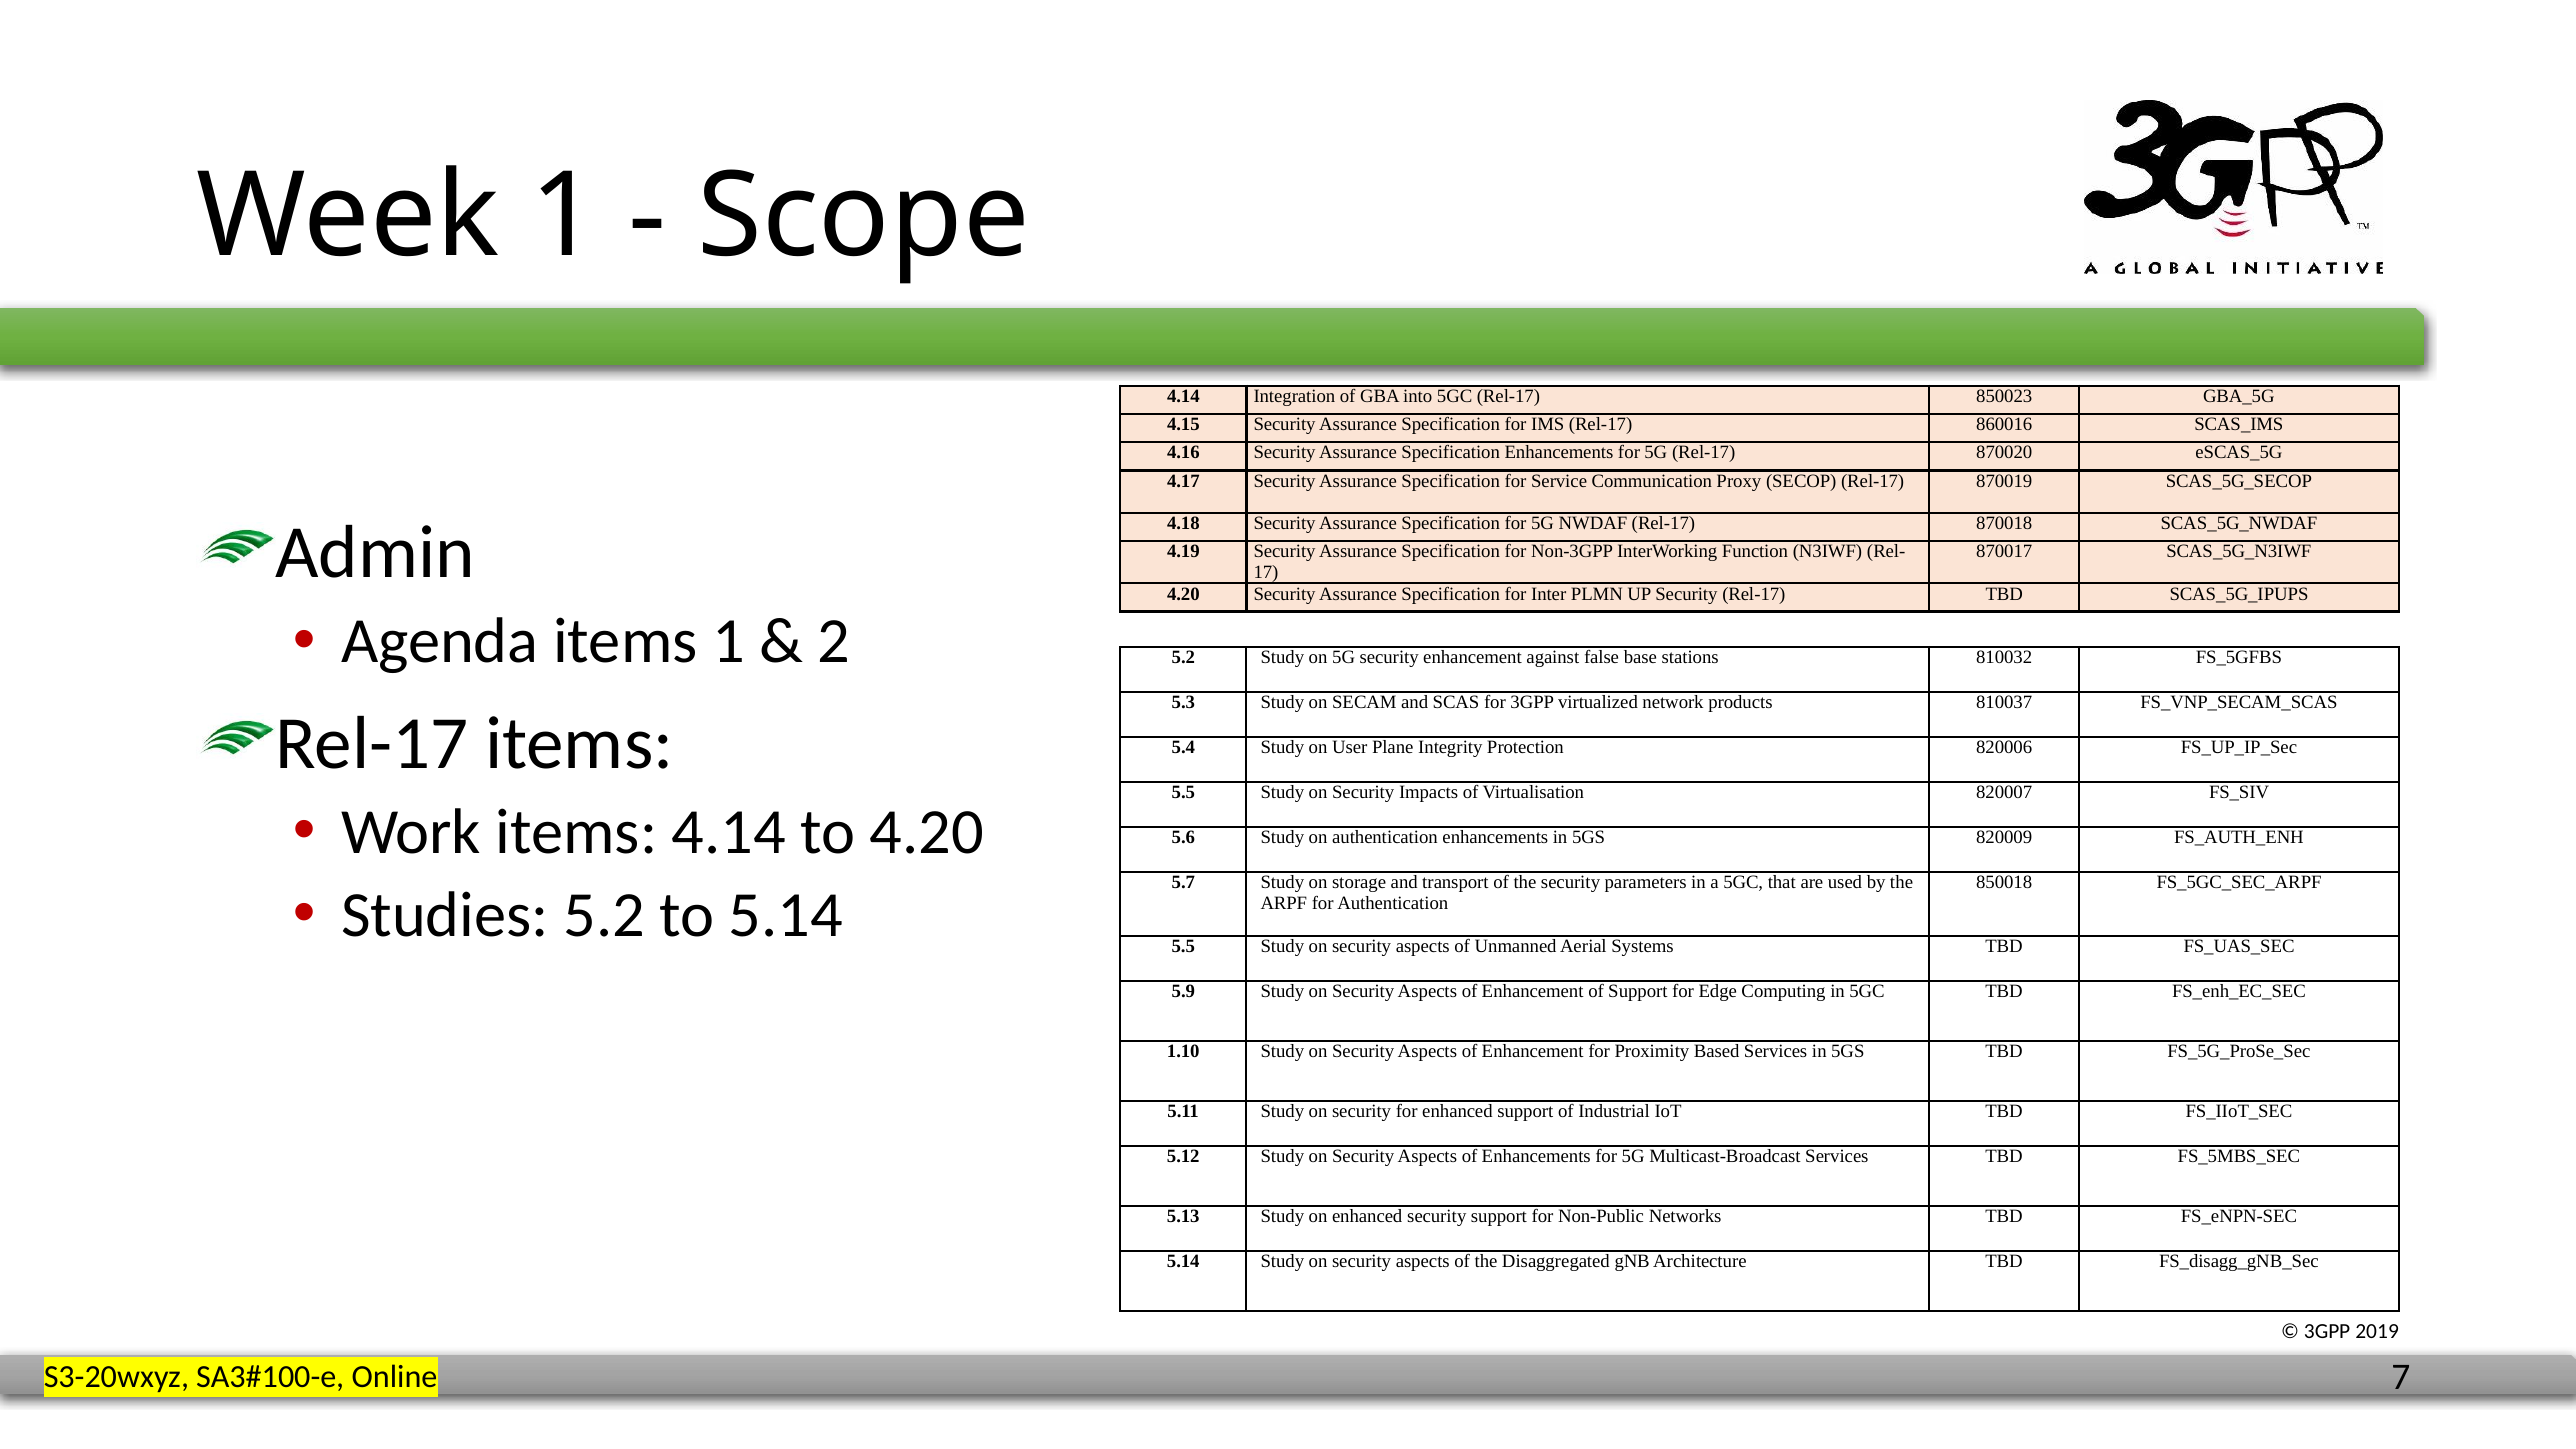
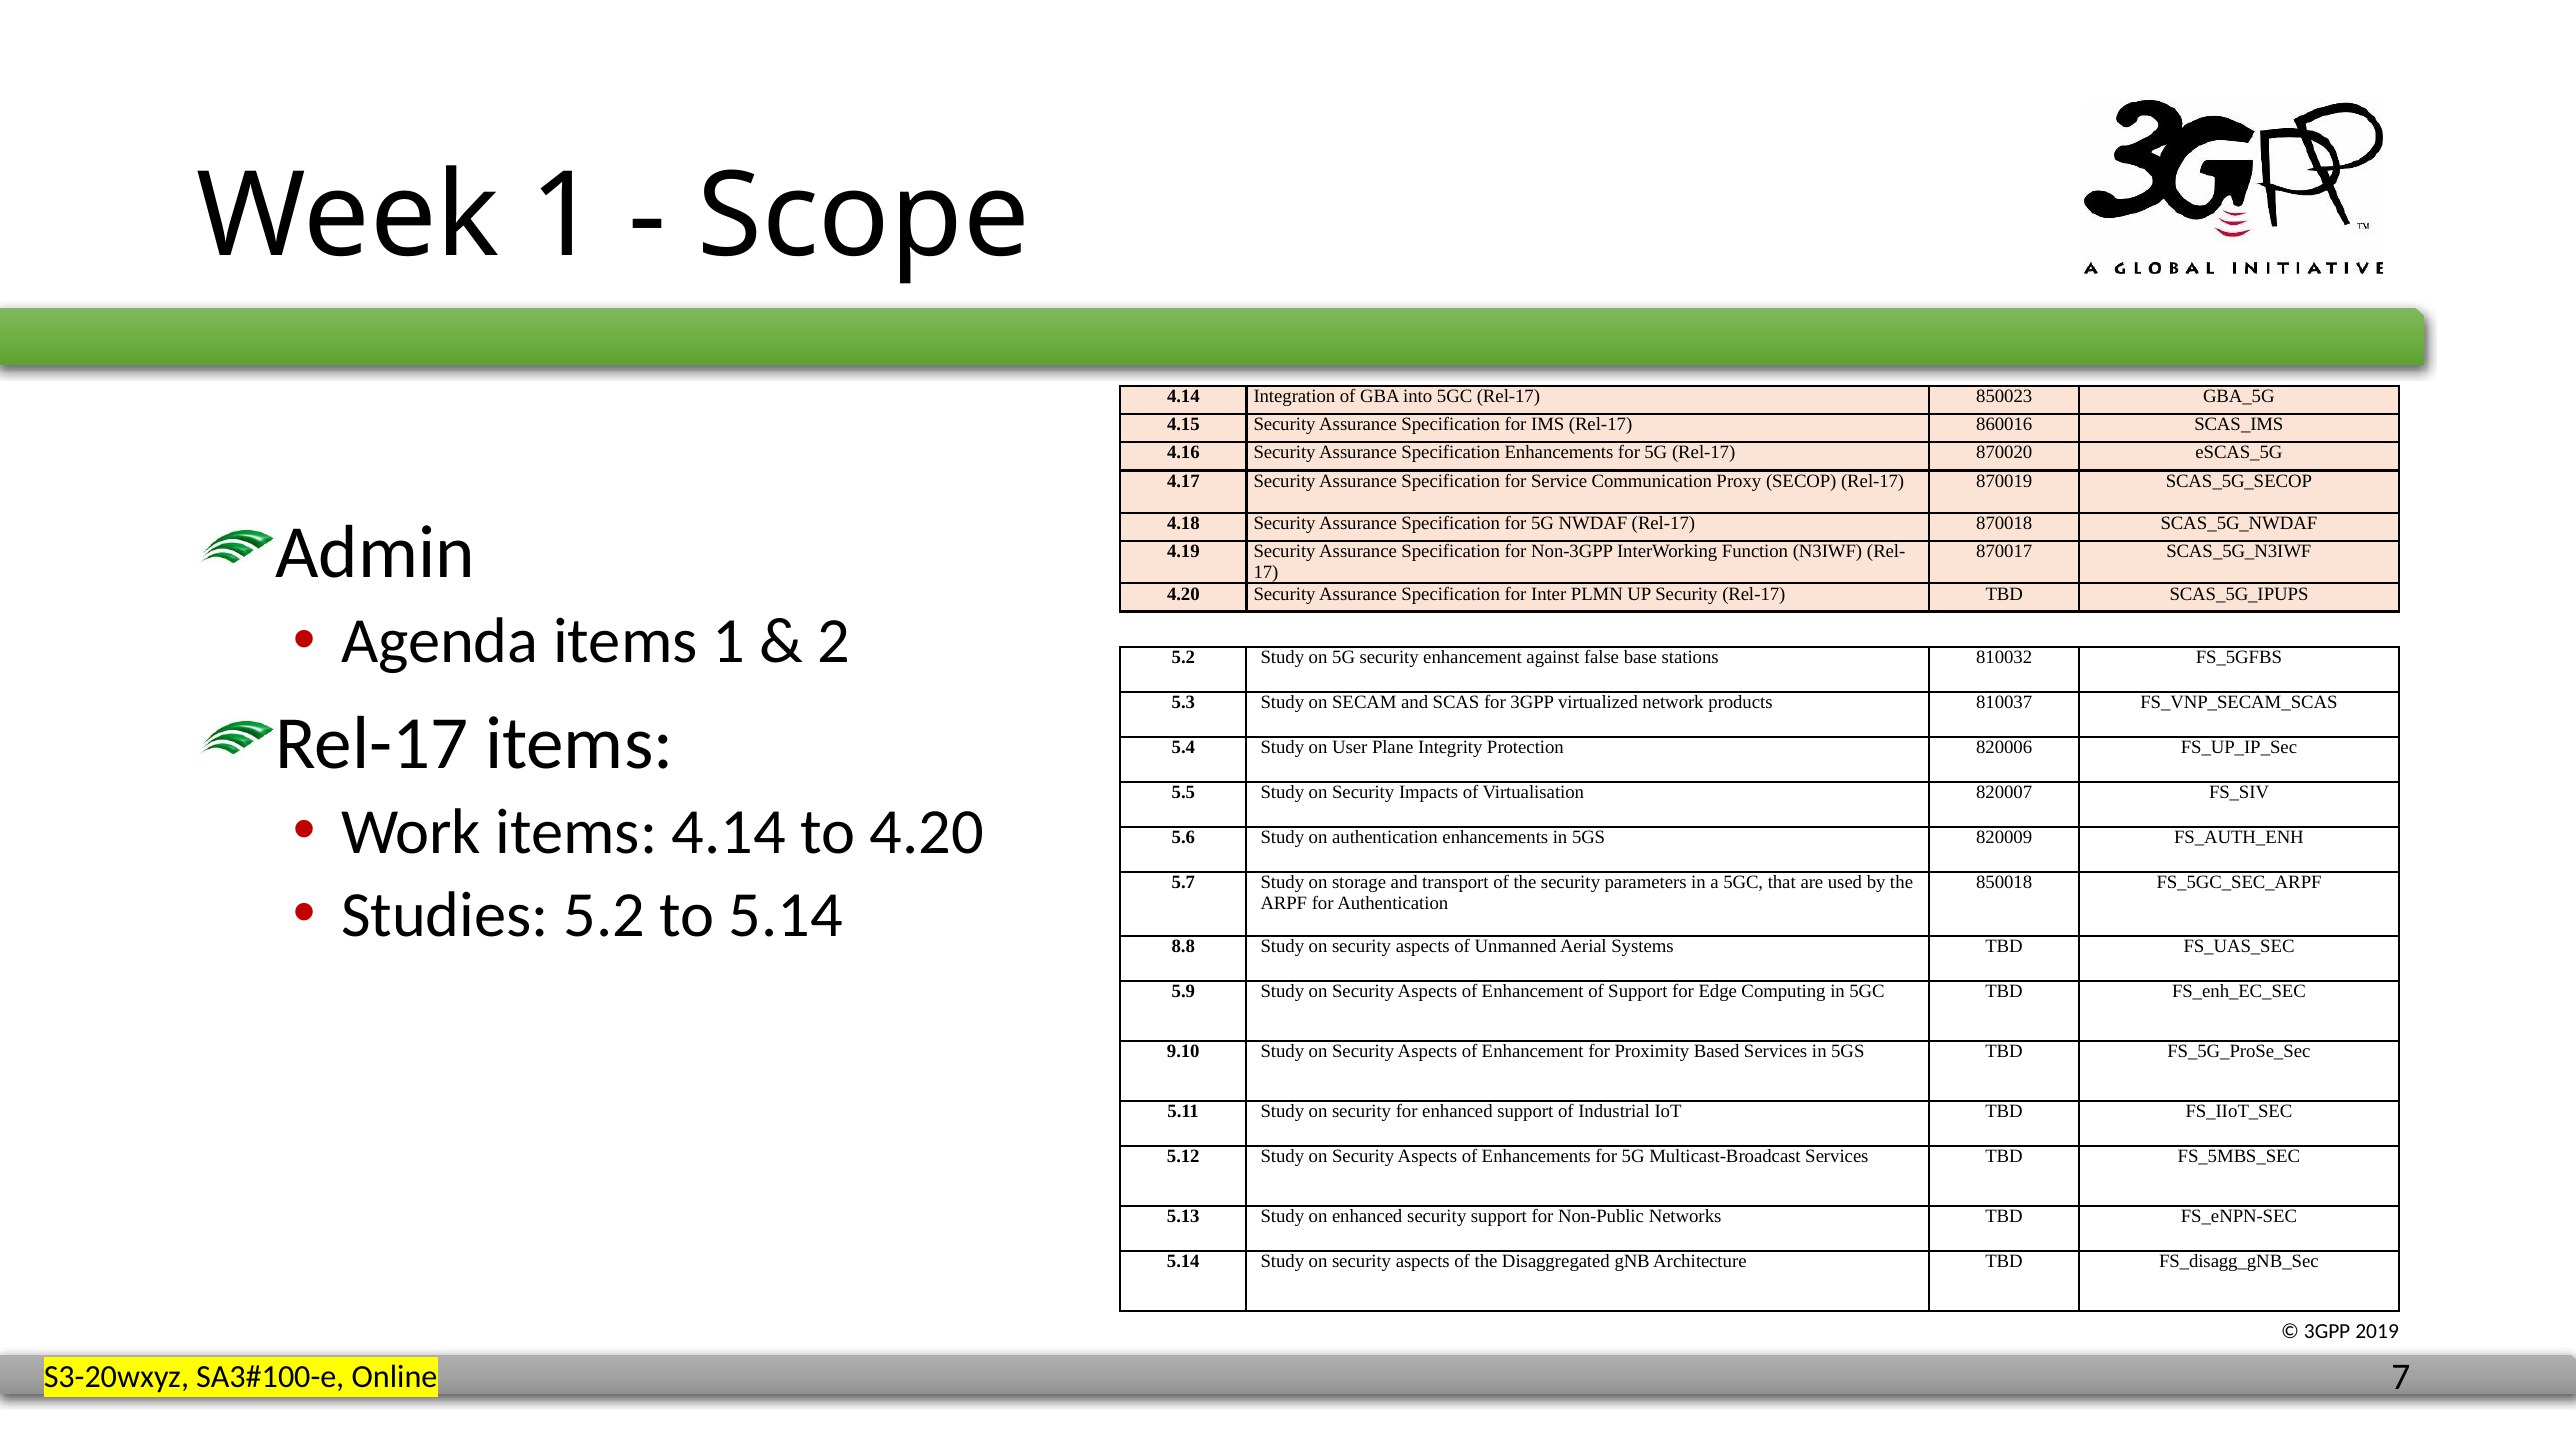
5.5: 5.5 -> 8.8 (1183, 946)
1.10: 1.10 -> 9.10 (1183, 1052)
